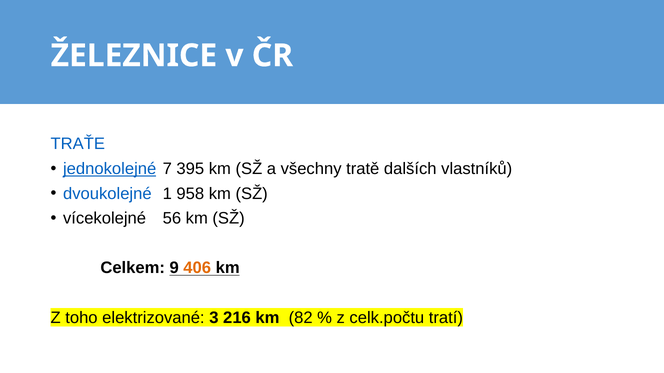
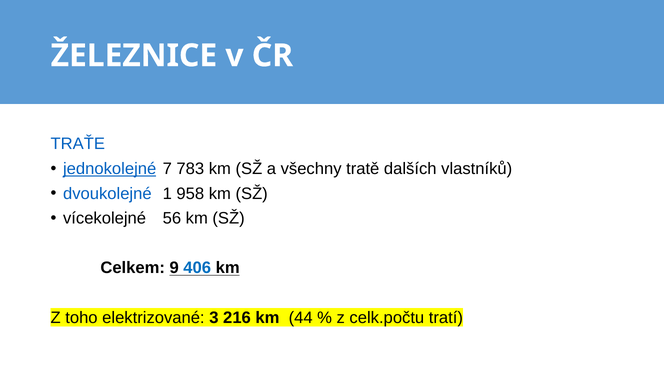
395: 395 -> 783 (190, 169)
406 colour: orange -> blue (197, 268)
82: 82 -> 44 (301, 318)
